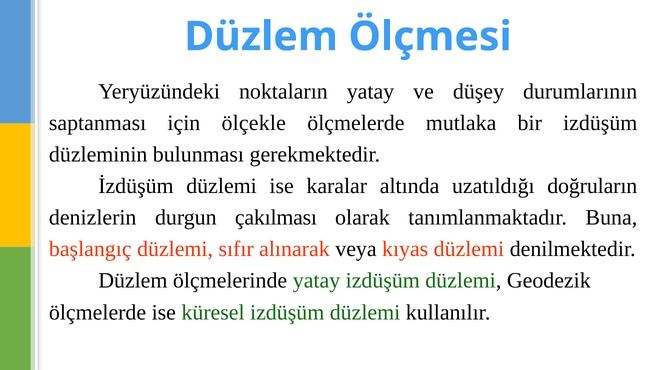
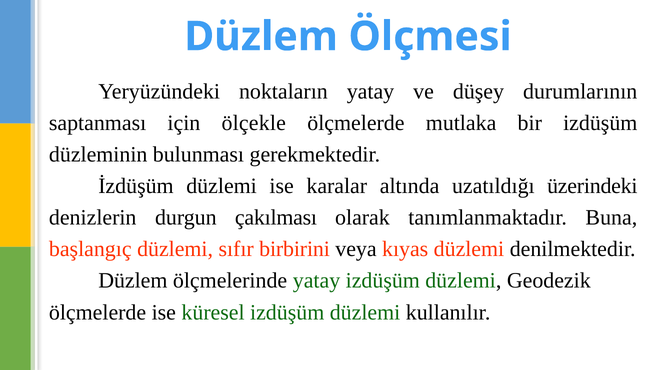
doğruların: doğruların -> üzerindeki (592, 186)
alınarak: alınarak -> birbirini (295, 249)
